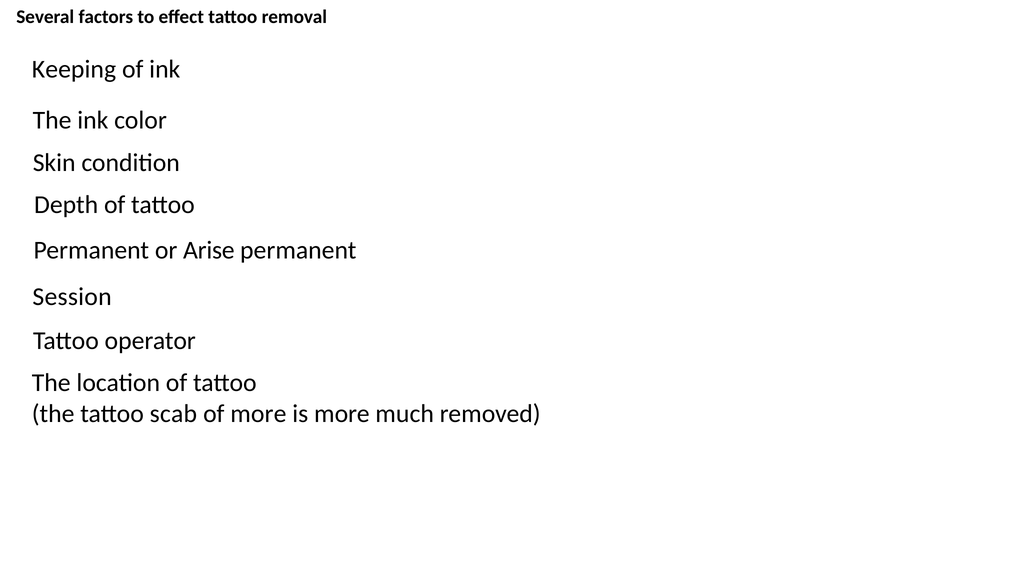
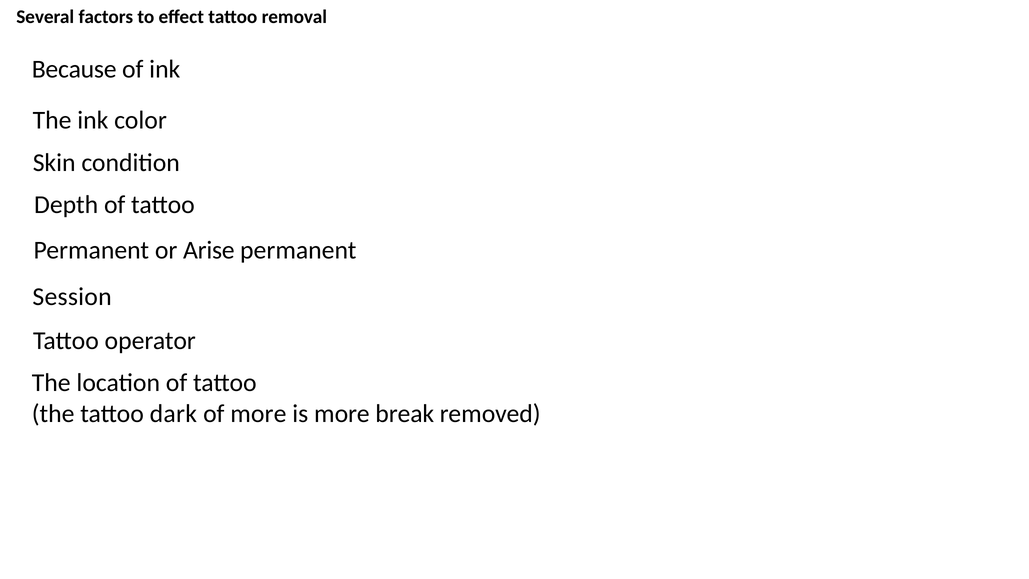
Keeping: Keeping -> Because (74, 69)
scab: scab -> dark (173, 414)
much: much -> break (405, 414)
